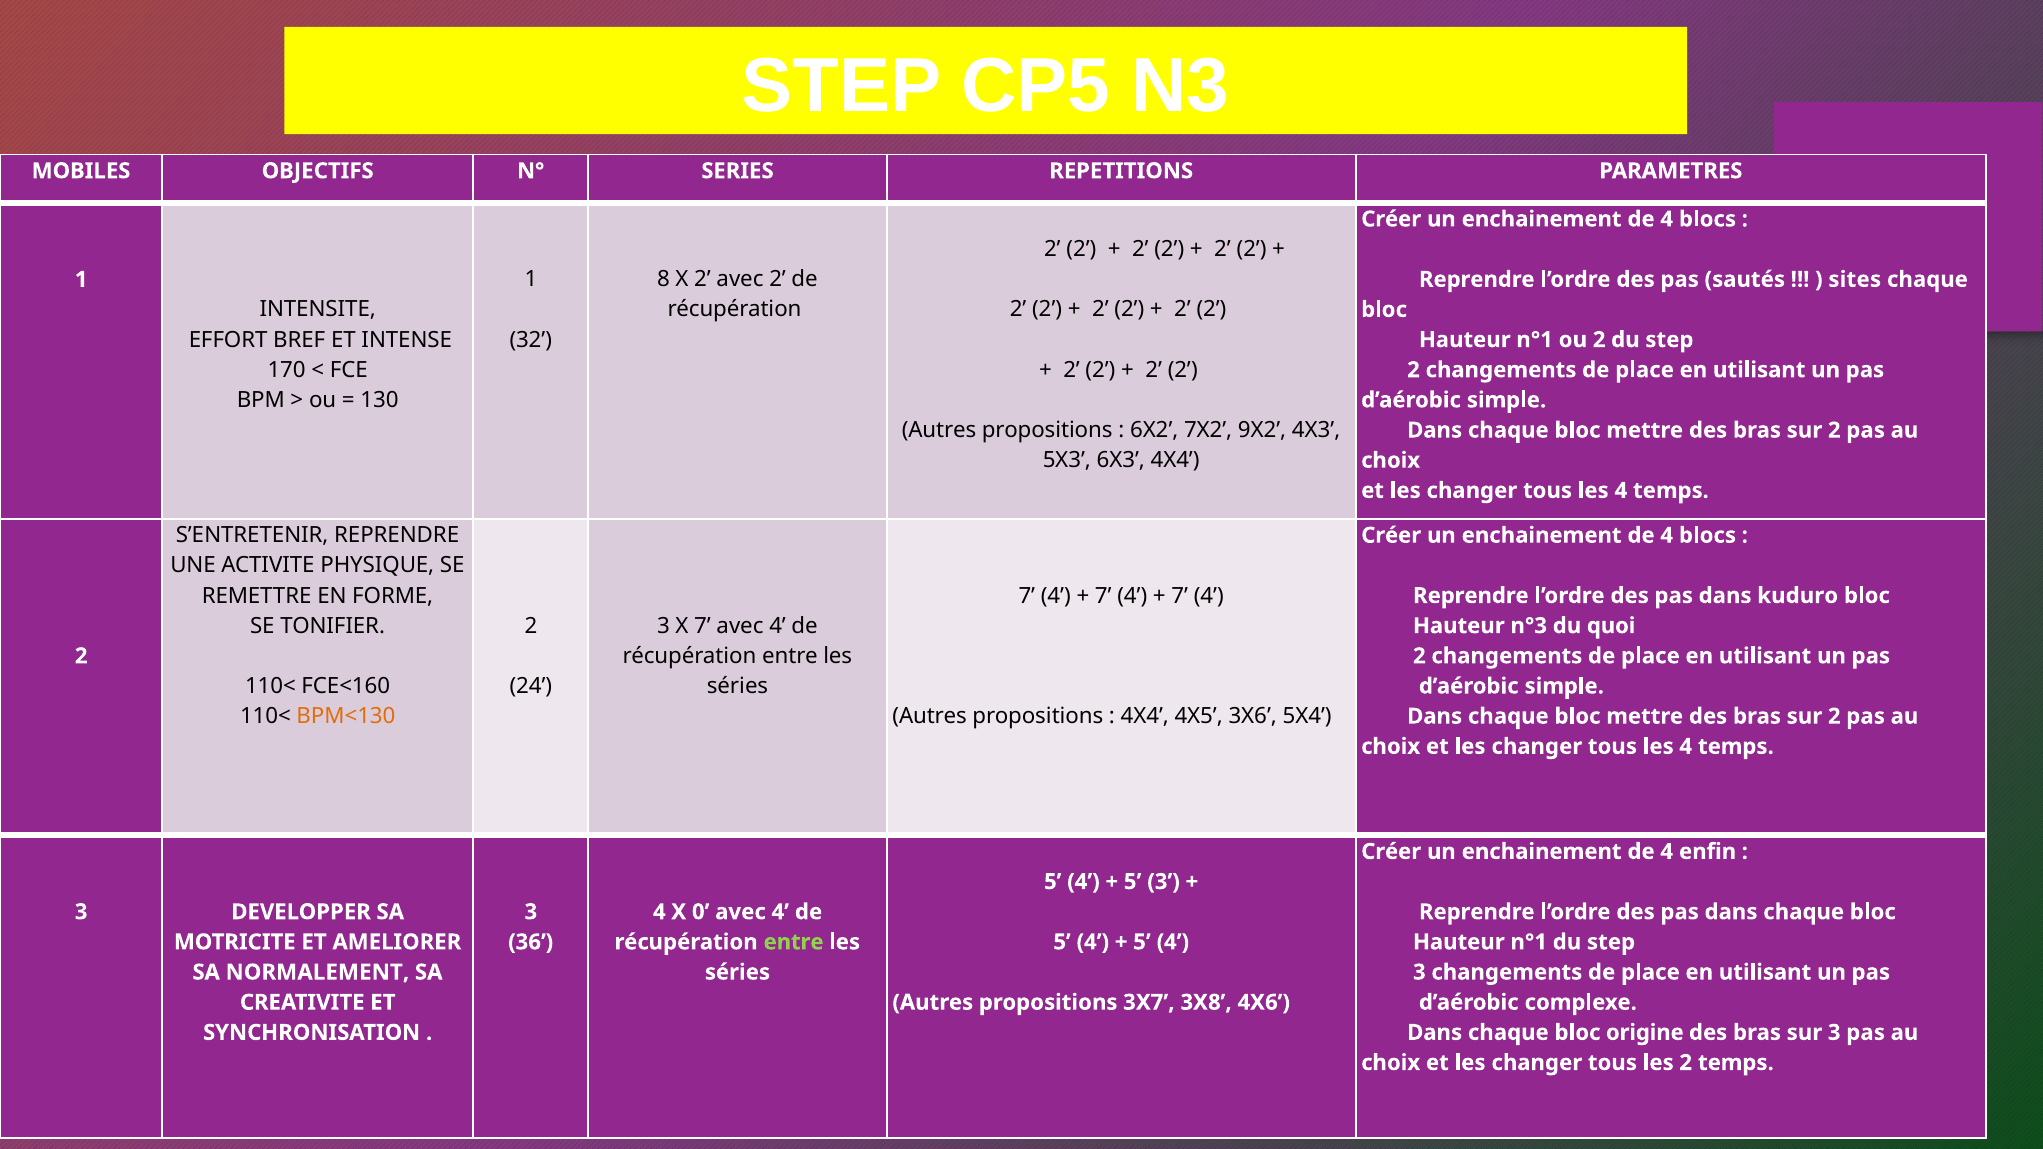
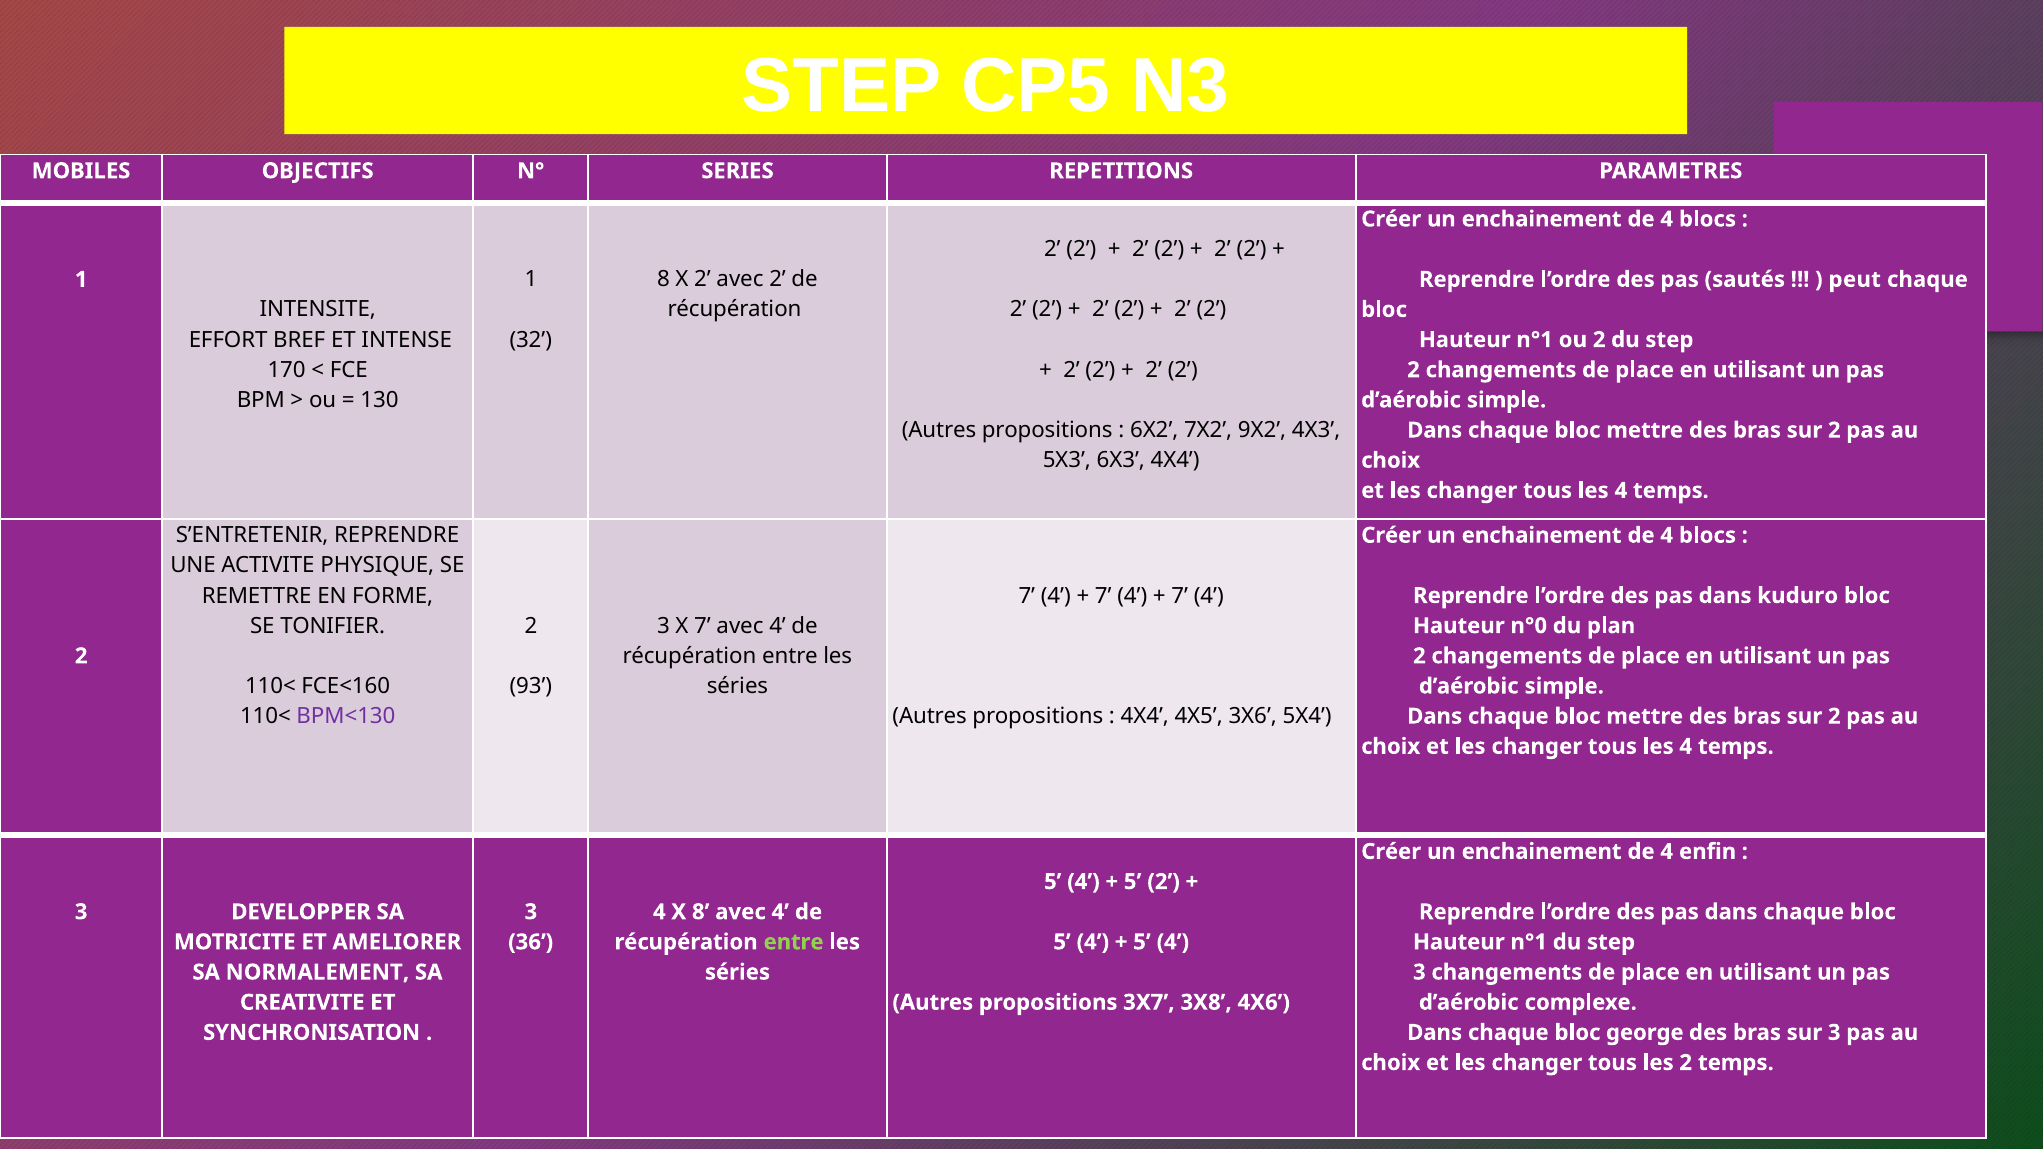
sites: sites -> peut (1855, 279)
n°3: n°3 -> n°0 (1529, 626)
quoi: quoi -> plan (1611, 626)
24: 24 -> 93 (531, 686)
BPM<130 colour: orange -> purple (346, 716)
5 3: 3 -> 2 (1164, 882)
X 0: 0 -> 8 (701, 912)
origine: origine -> george (1645, 1033)
